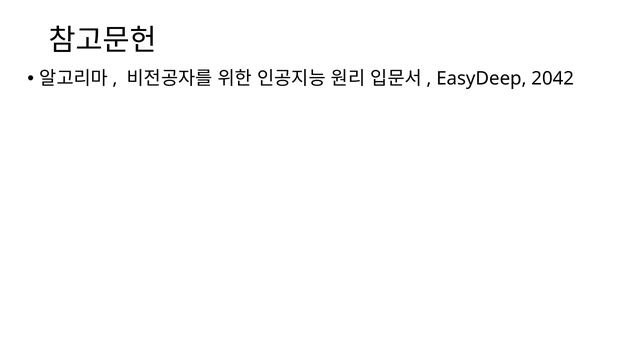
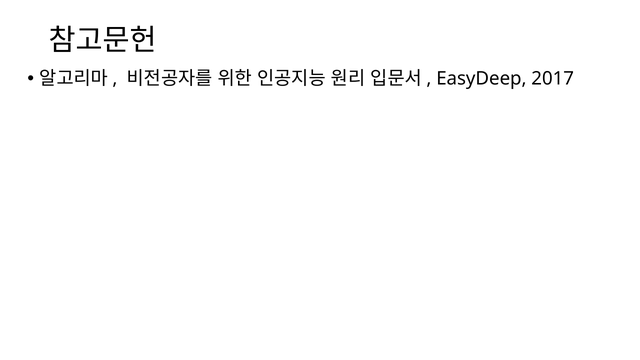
2042: 2042 -> 2017 (553, 79)
